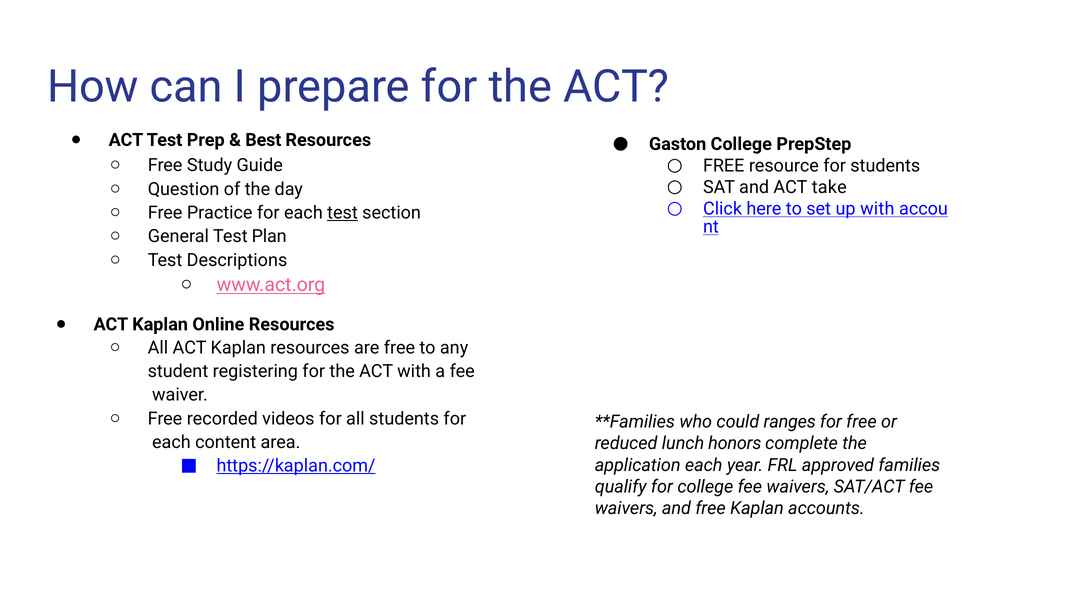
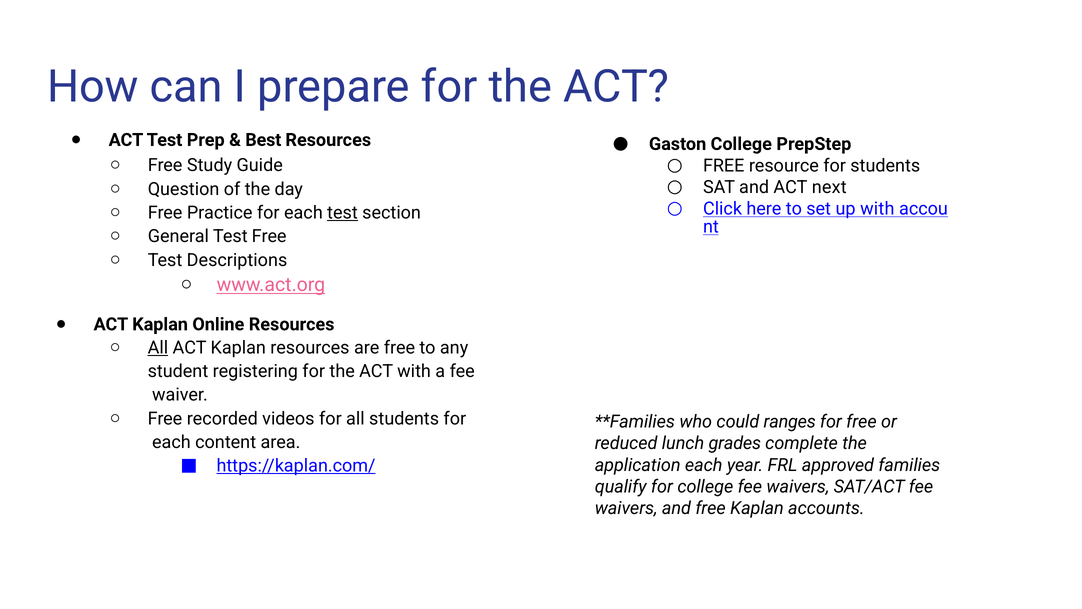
take: take -> next (829, 187)
Test Plan: Plan -> Free (269, 236)
All underline: none -> present (158, 348)
honors: honors -> grades (735, 443)
